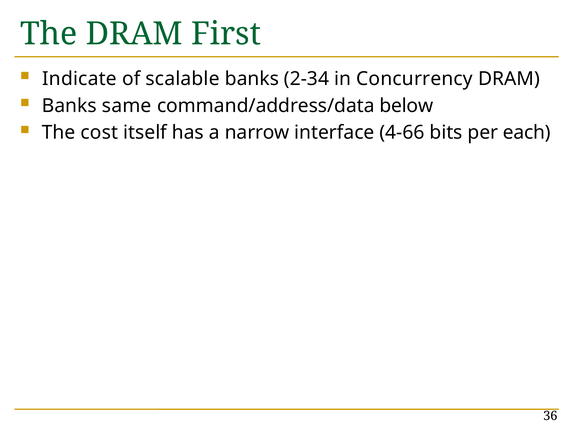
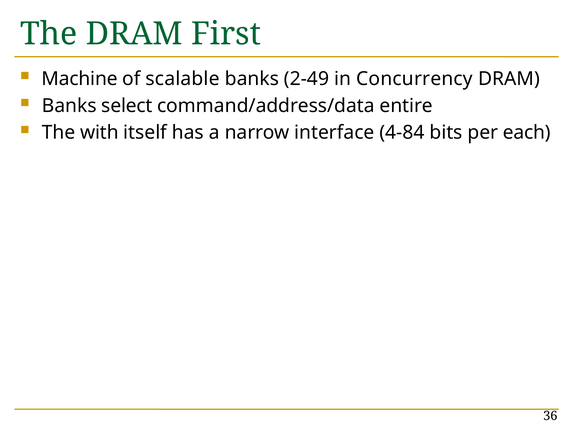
Indicate: Indicate -> Machine (80, 79)
2-34: 2-34 -> 2-49 (306, 79)
same: same -> select (127, 106)
below: below -> entire (406, 106)
cost: cost -> with (99, 133)
4-66: 4-66 -> 4-84 (402, 133)
